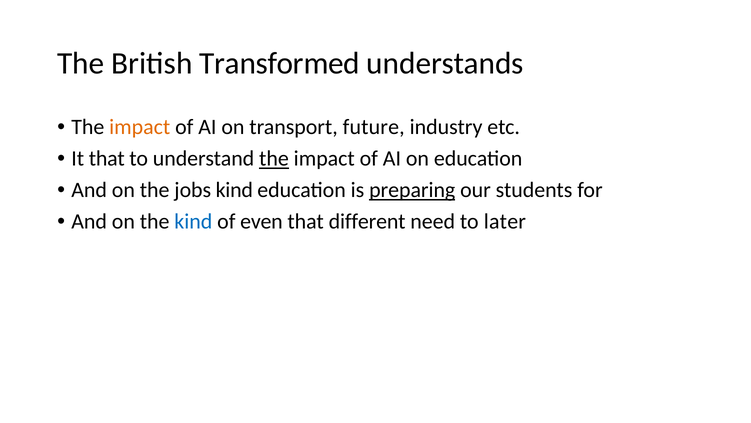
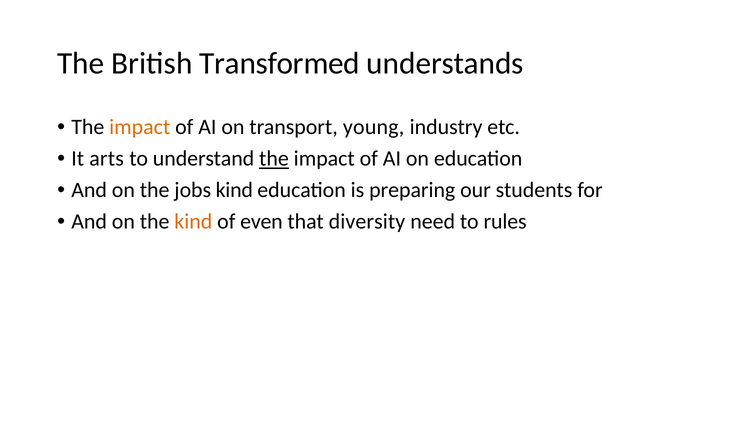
future: future -> young (374, 127)
It that: that -> arts (107, 158)
preparing underline: present -> none (412, 190)
kind colour: blue -> orange (193, 221)
different: different -> diversity (367, 221)
later: later -> rules (505, 221)
